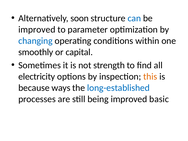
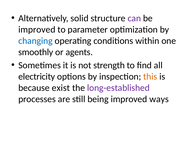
soon: soon -> solid (80, 18)
can colour: blue -> purple (134, 18)
capital: capital -> agents (79, 52)
ways: ways -> exist (61, 88)
long-established colour: blue -> purple (118, 88)
basic: basic -> ways (159, 99)
